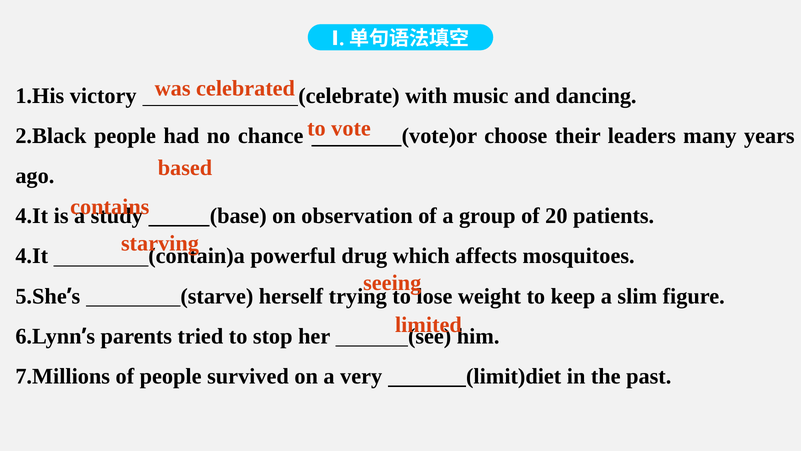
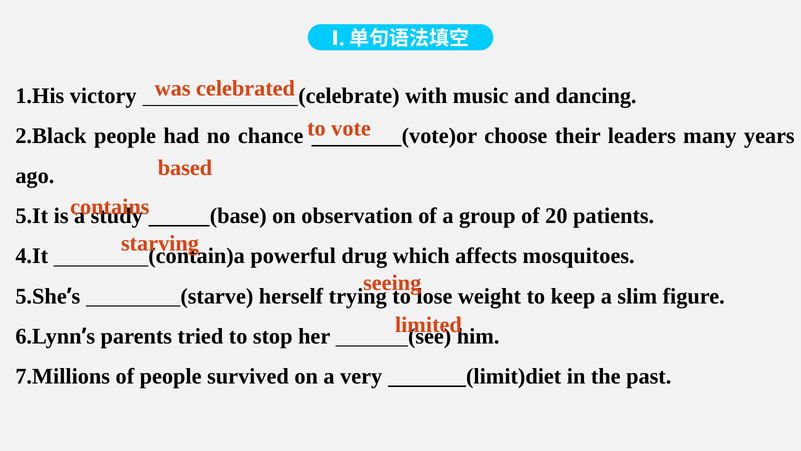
4.It: 4.It -> 5.It (32, 216)
